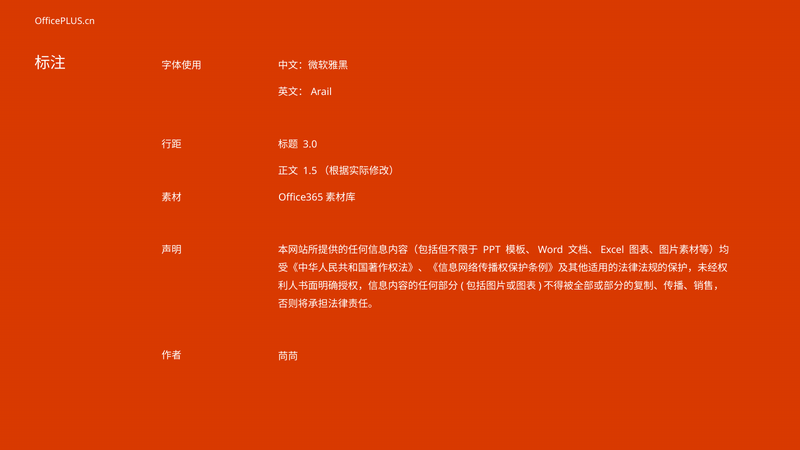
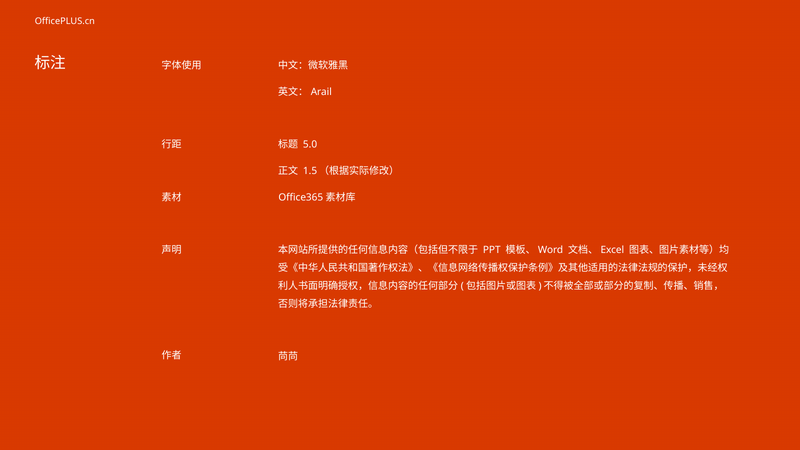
3.0: 3.0 -> 5.0 (310, 145)
